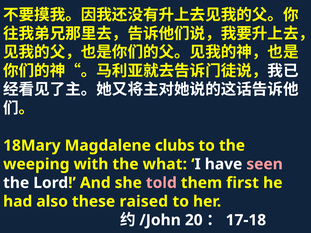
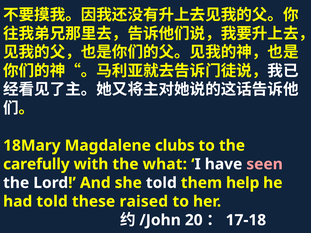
weeping: weeping -> carefully (36, 164)
told colour: pink -> white (161, 183)
first: first -> help (243, 183)
had also: also -> told (52, 202)
